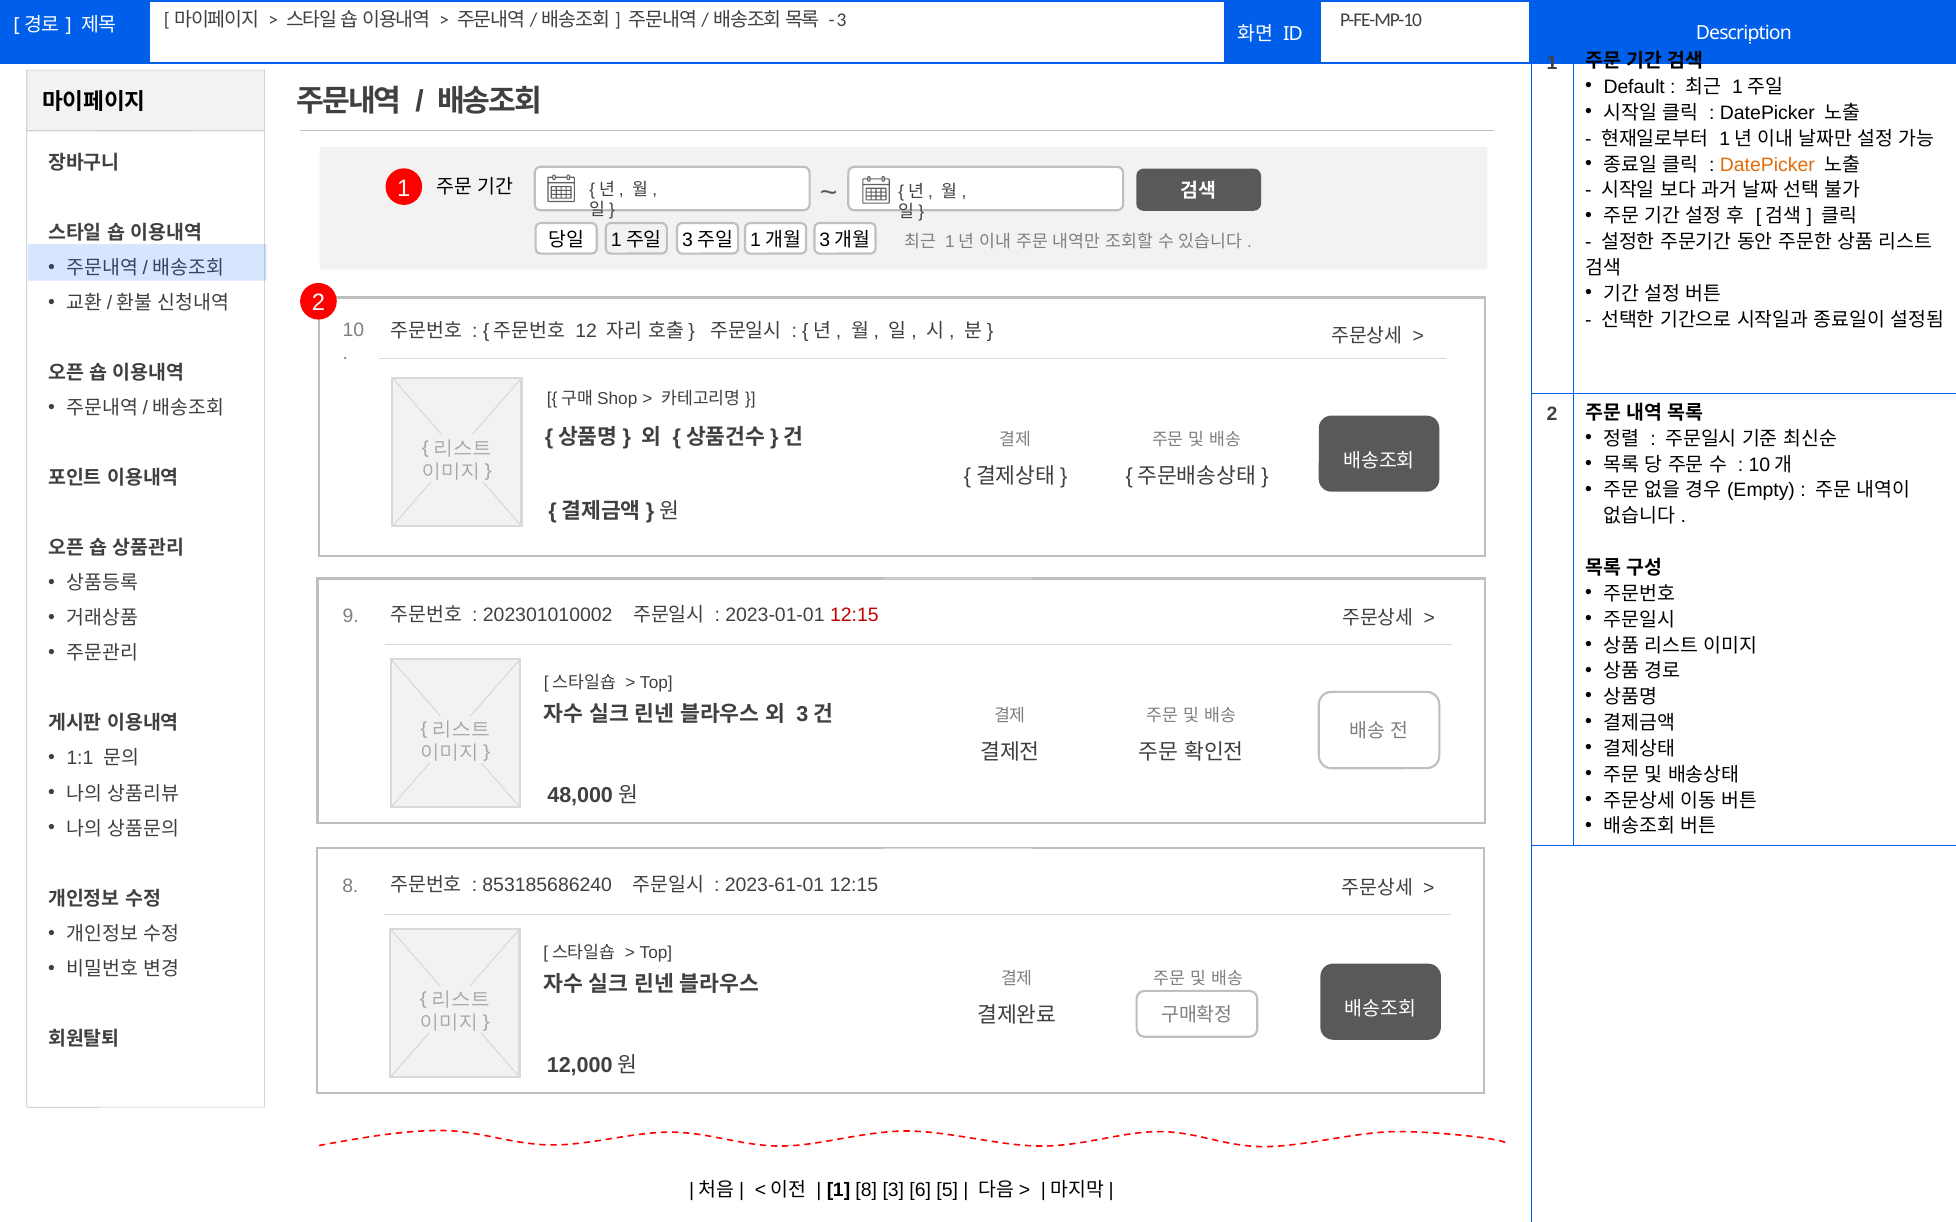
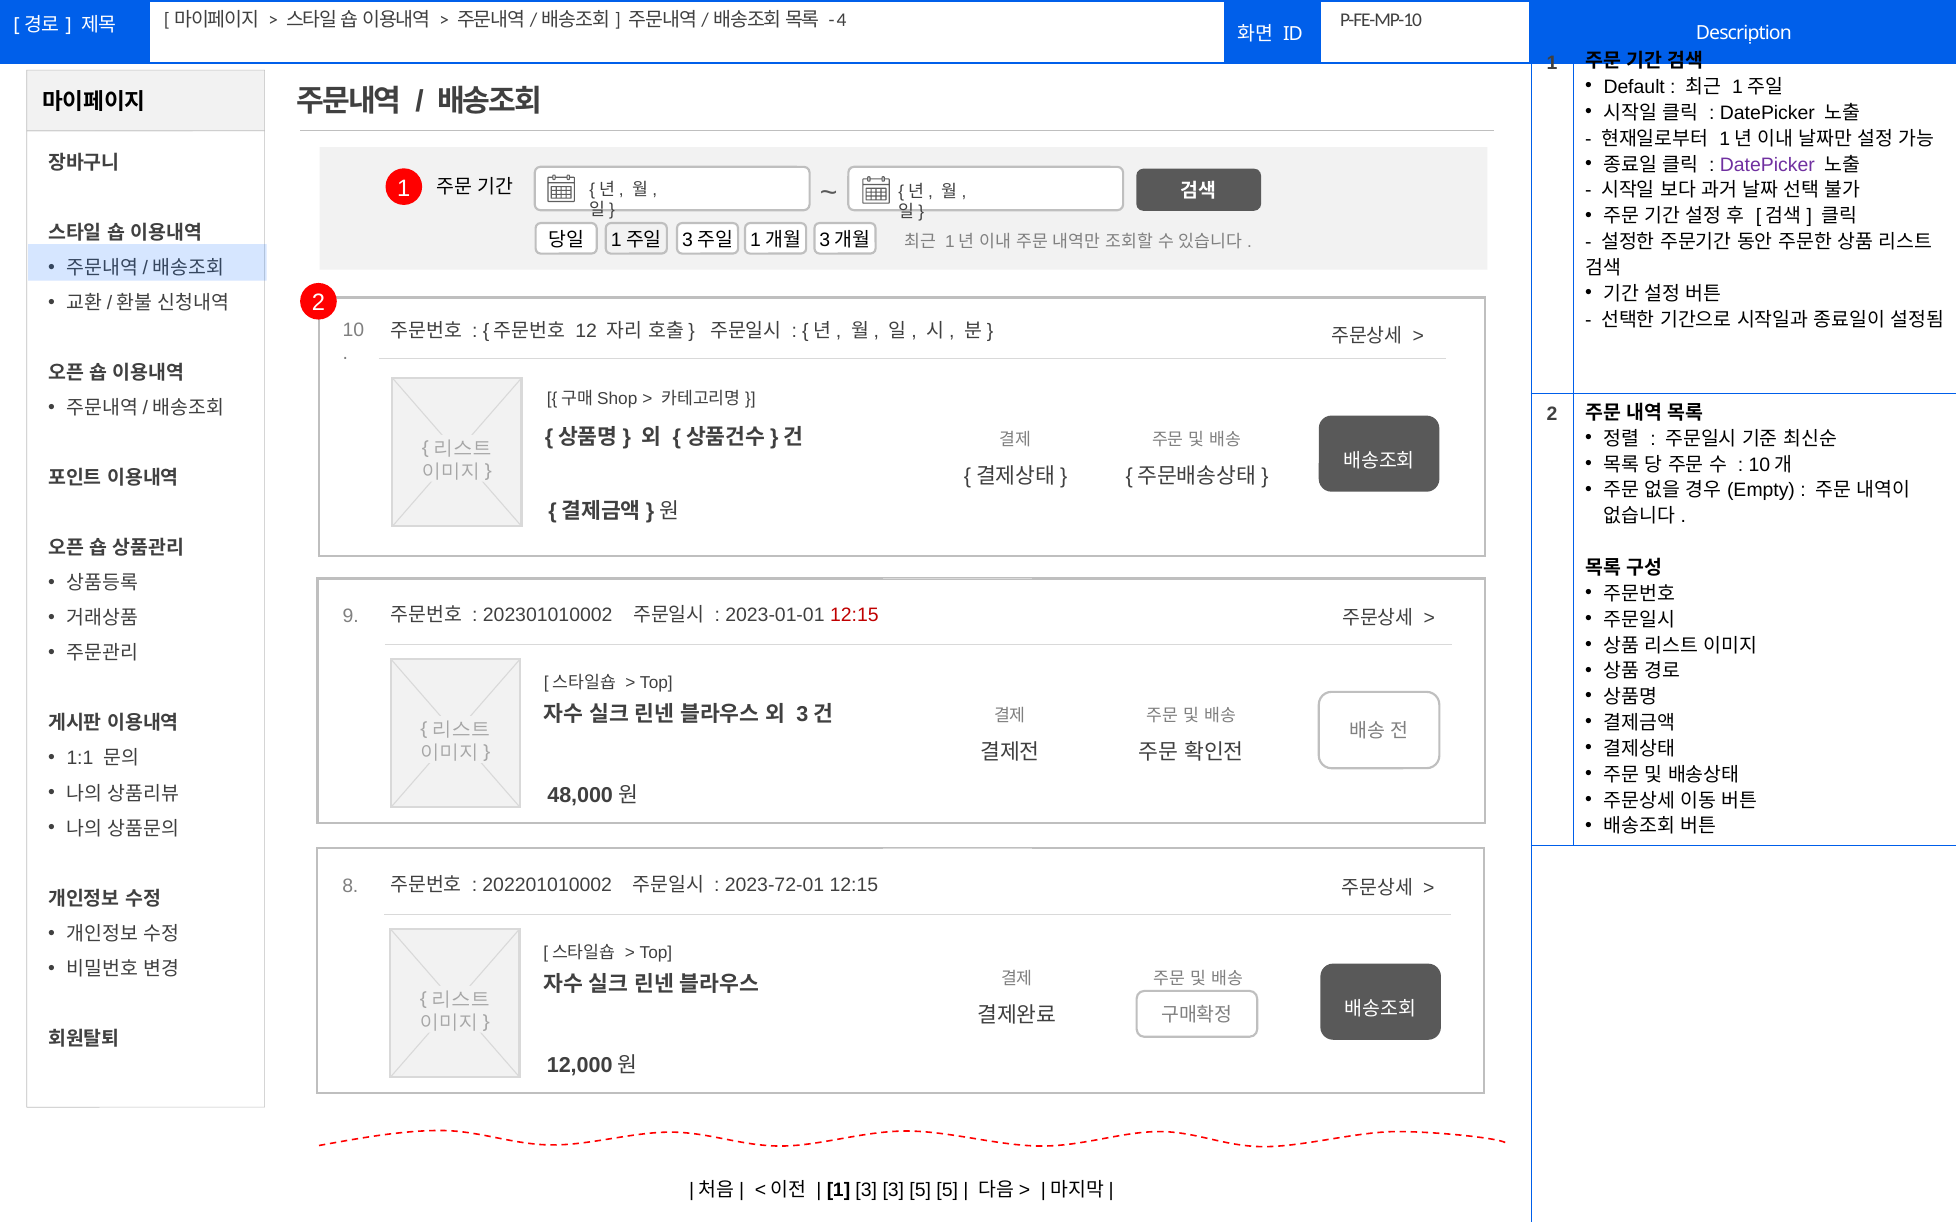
3: 3 -> 4 (842, 20)
DatePicker colour: orange -> purple (1767, 165)
853185686240: 853185686240 -> 202201010002 (547, 885)
2023-61-01: 2023-61-01 -> 2023-72-01 (775, 885)
1 8: 8 -> 3 (866, 1190)
3 6: 6 -> 5 (920, 1190)
